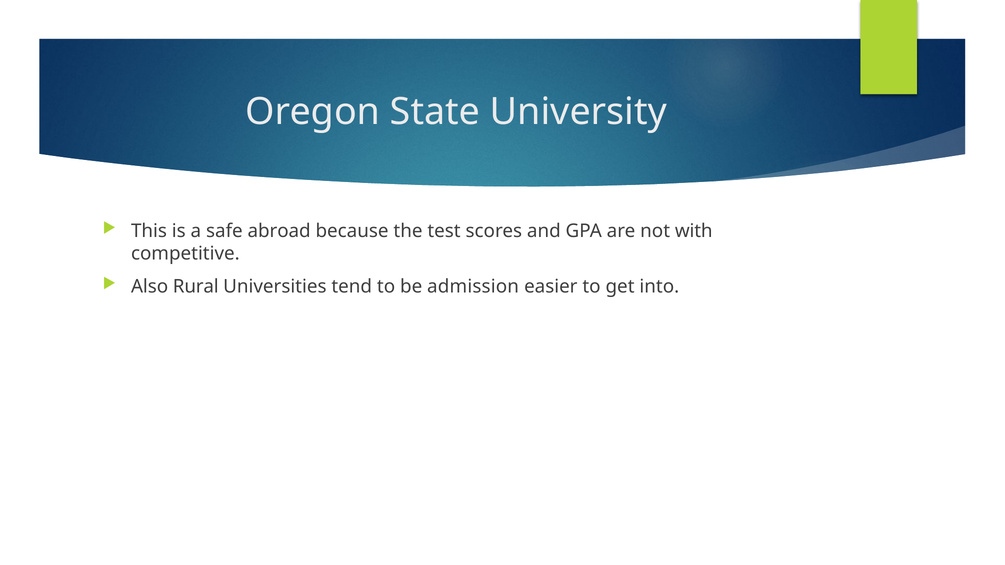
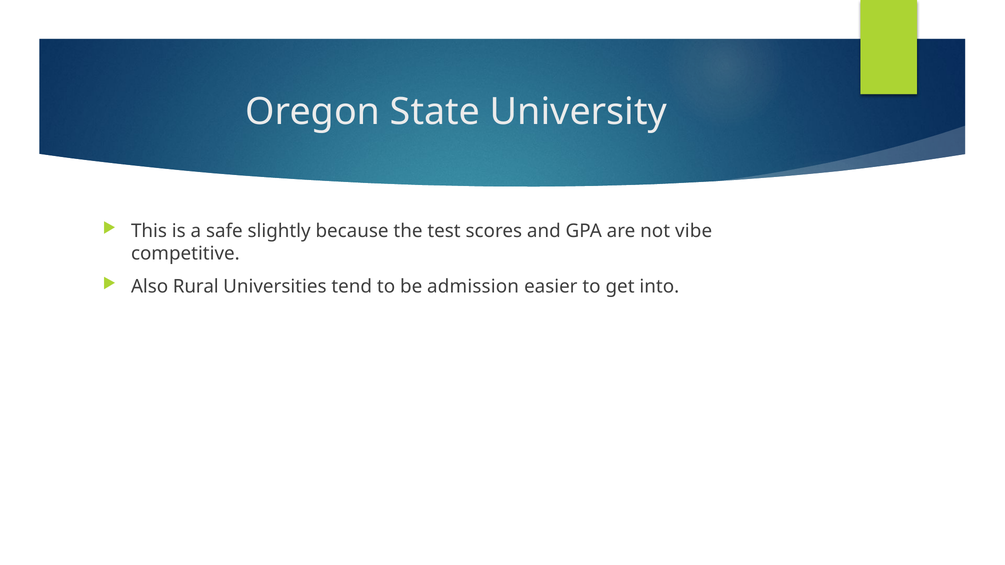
abroad: abroad -> slightly (279, 231)
with: with -> vibe (694, 231)
